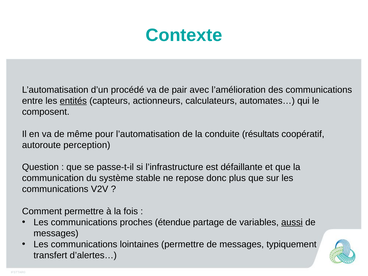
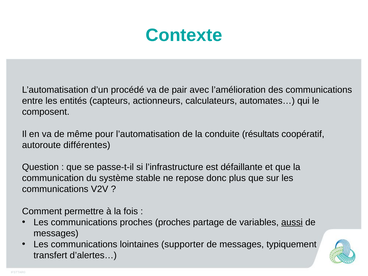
entités underline: present -> none (73, 101)
perception: perception -> différentes (87, 145)
proches étendue: étendue -> proches (173, 222)
lointaines permettre: permettre -> supporter (183, 244)
